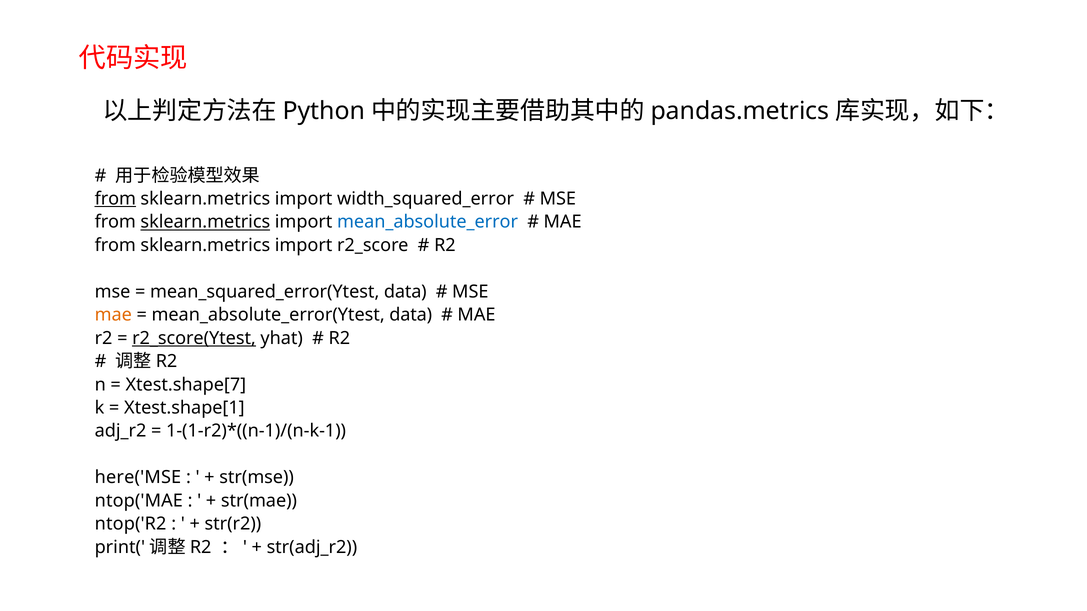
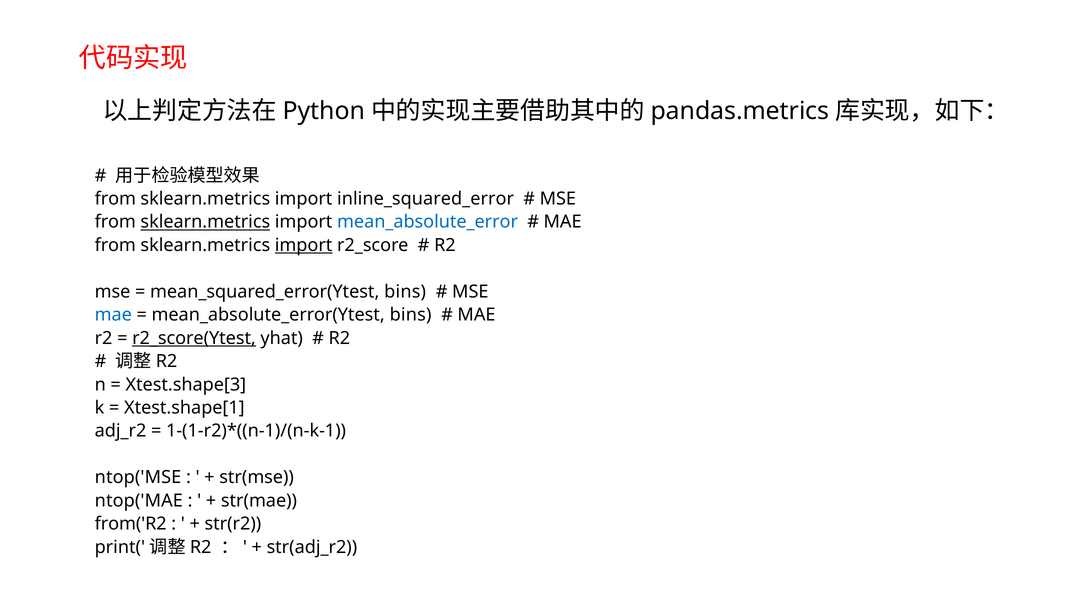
from underline: present -> none (115, 199)
width_squared_error: width_squared_error -> inline_squared_error (426, 199)
import underline: none -> present (304, 246)
mean_squared_error(Ytest data: data -> bins (405, 292)
mae colour: orange -> blue (113, 315)
mean_absolute_error(Ytest data: data -> bins (411, 315)
Xtest.shape[7: Xtest.shape[7 -> Xtest.shape[3 (186, 385)
here('MSE: here('MSE -> ntop('MSE (138, 478)
ntop('R2: ntop('R2 -> from('R2 (131, 524)
